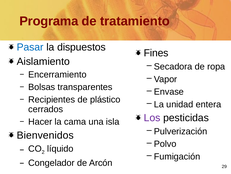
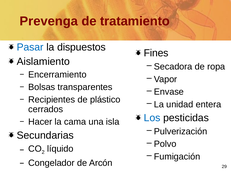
Programa: Programa -> Prevenga (49, 21)
Los colour: purple -> blue (152, 117)
Bienvenidos: Bienvenidos -> Secundarias (45, 135)
